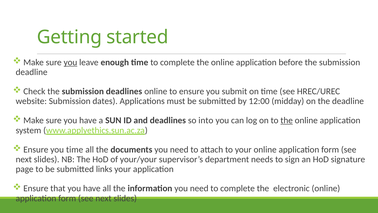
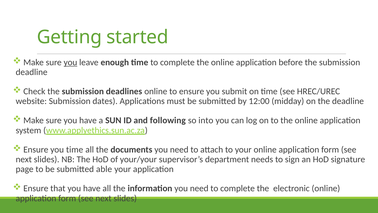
and deadlines: deadlines -> following (168, 120)
the underline: present -> none (287, 120)
links: links -> able (104, 169)
